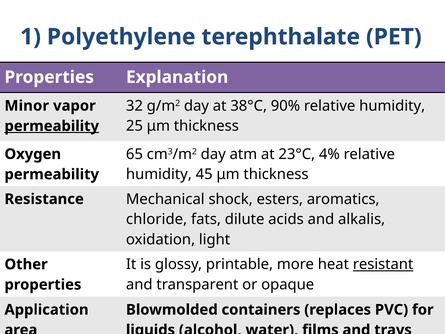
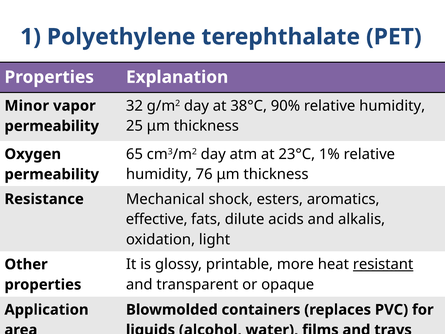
permeability underline: present -> none (52, 126)
4%: 4% -> 1% (329, 154)
45: 45 -> 76 (204, 174)
chloride: chloride -> effective (157, 219)
